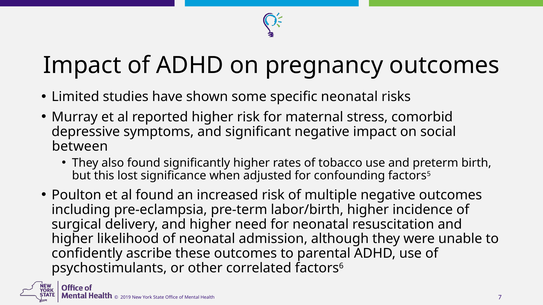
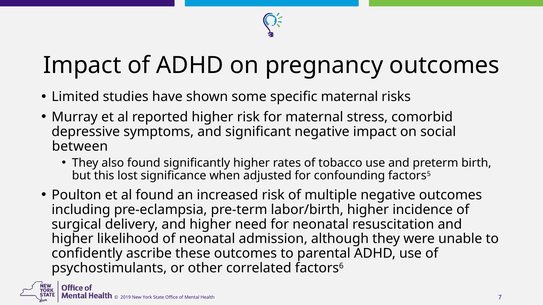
specific neonatal: neonatal -> maternal (349, 97)
